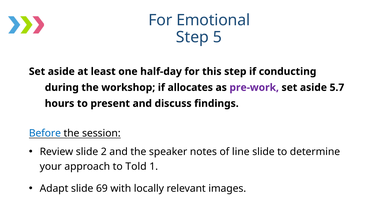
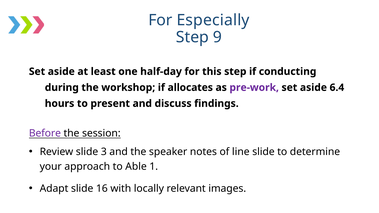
Emotional: Emotional -> Especially (213, 20)
5: 5 -> 9 (217, 37)
5.7: 5.7 -> 6.4 (337, 88)
Before colour: blue -> purple (45, 133)
2: 2 -> 3 (104, 152)
Told: Told -> Able (136, 167)
69: 69 -> 16 (102, 189)
